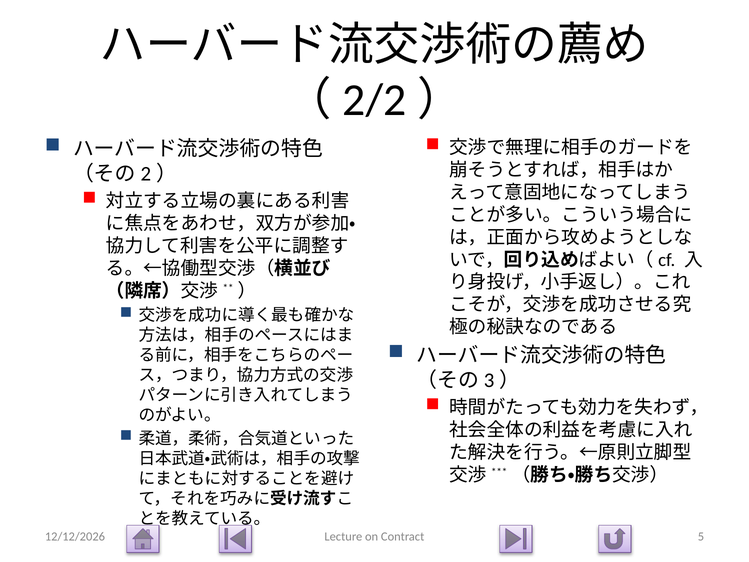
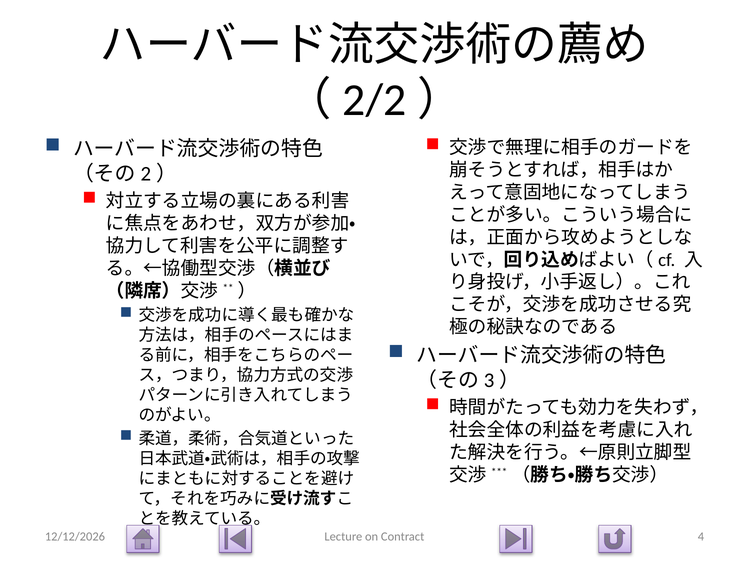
5: 5 -> 4 (701, 536)
